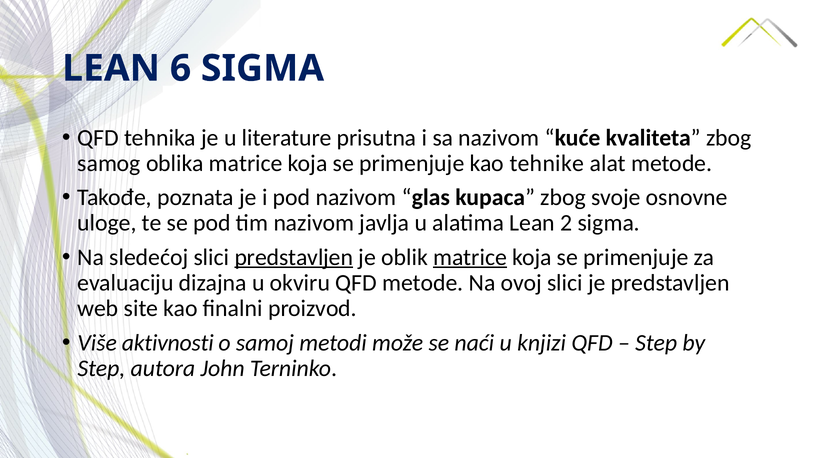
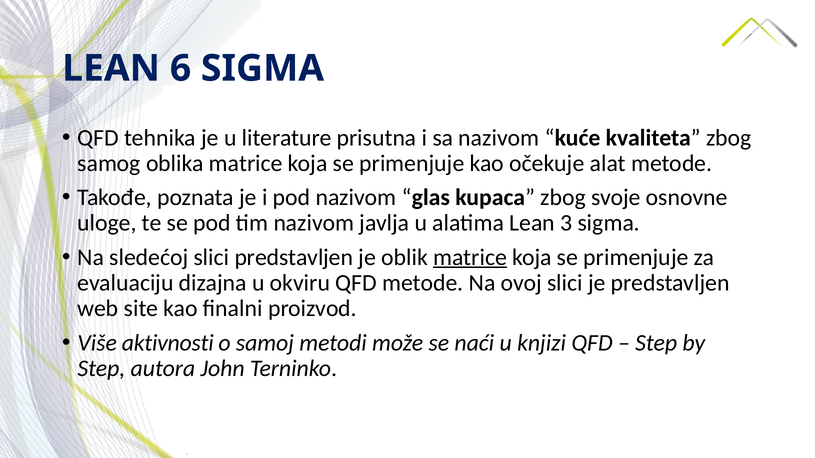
tehnike: tehnike -> očekuje (547, 163)
2: 2 -> 3 (566, 223)
predstavljen underline: present -> none (294, 257)
